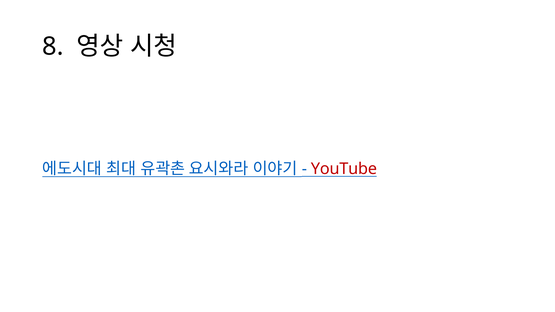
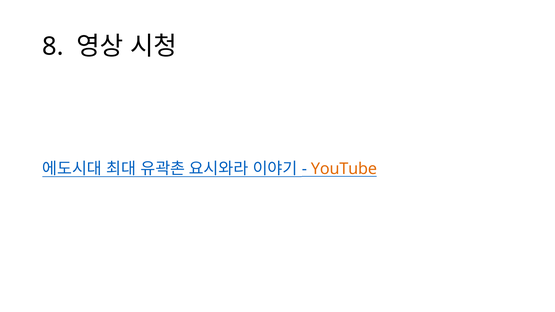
YouTube colour: red -> orange (344, 169)
